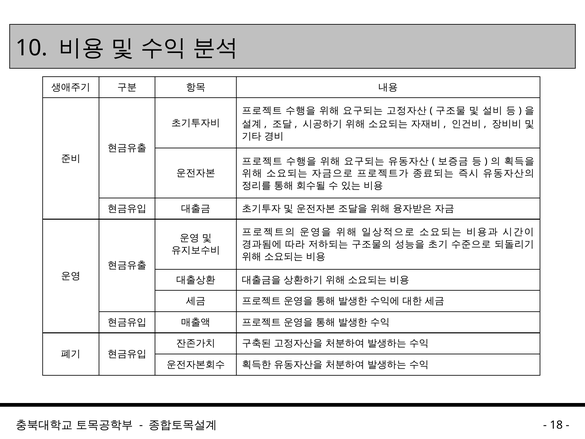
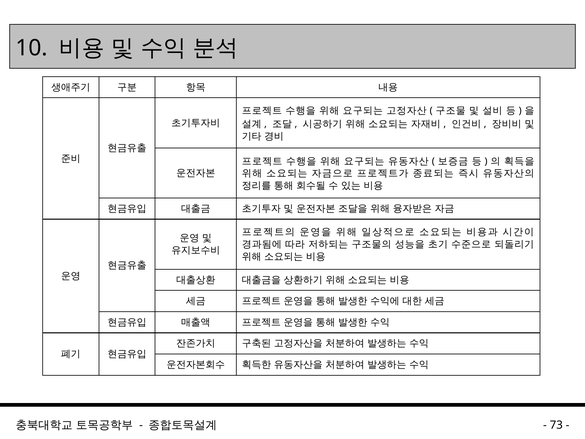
18: 18 -> 73 (556, 425)
